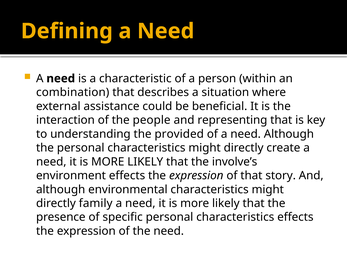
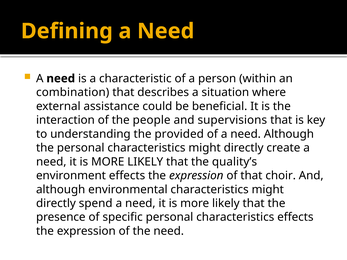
representing: representing -> supervisions (232, 120)
involve’s: involve’s -> quality’s (235, 162)
story: story -> choir (281, 176)
family: family -> spend (96, 204)
